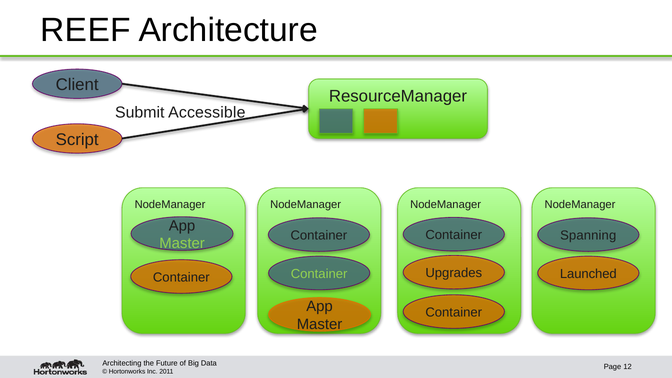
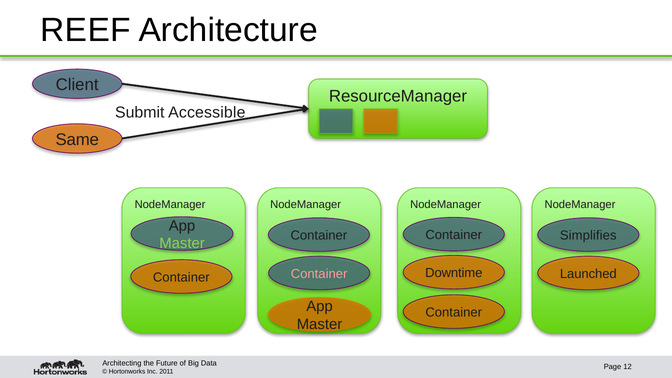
Script: Script -> Same (77, 140)
Spanning: Spanning -> Simplifies (588, 236)
Upgrades: Upgrades -> Downtime (454, 273)
Container colour: light green -> pink (319, 274)
